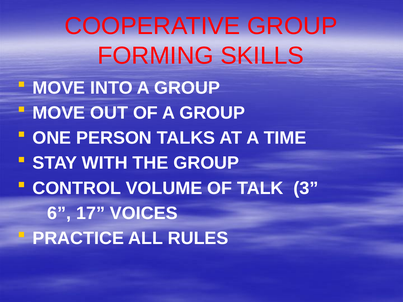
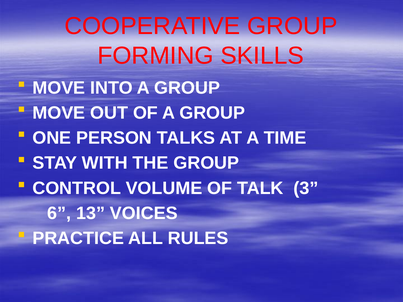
17: 17 -> 13 (91, 213)
